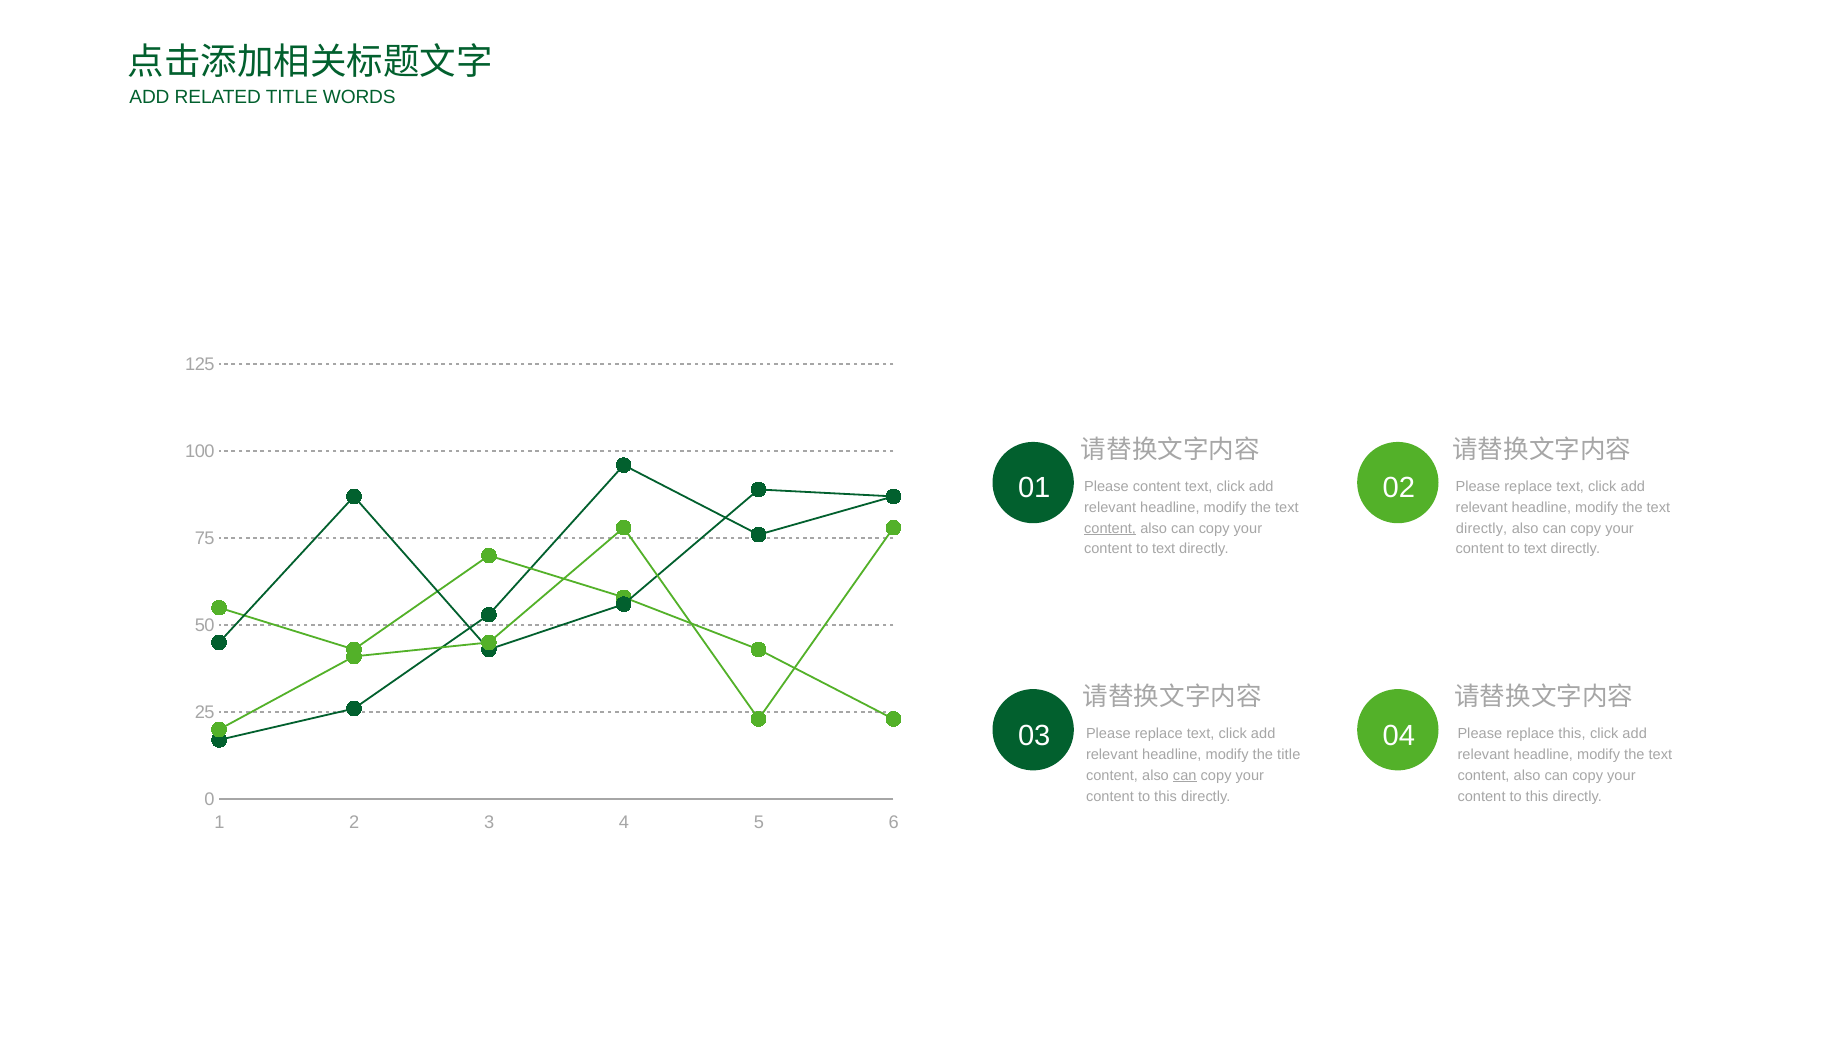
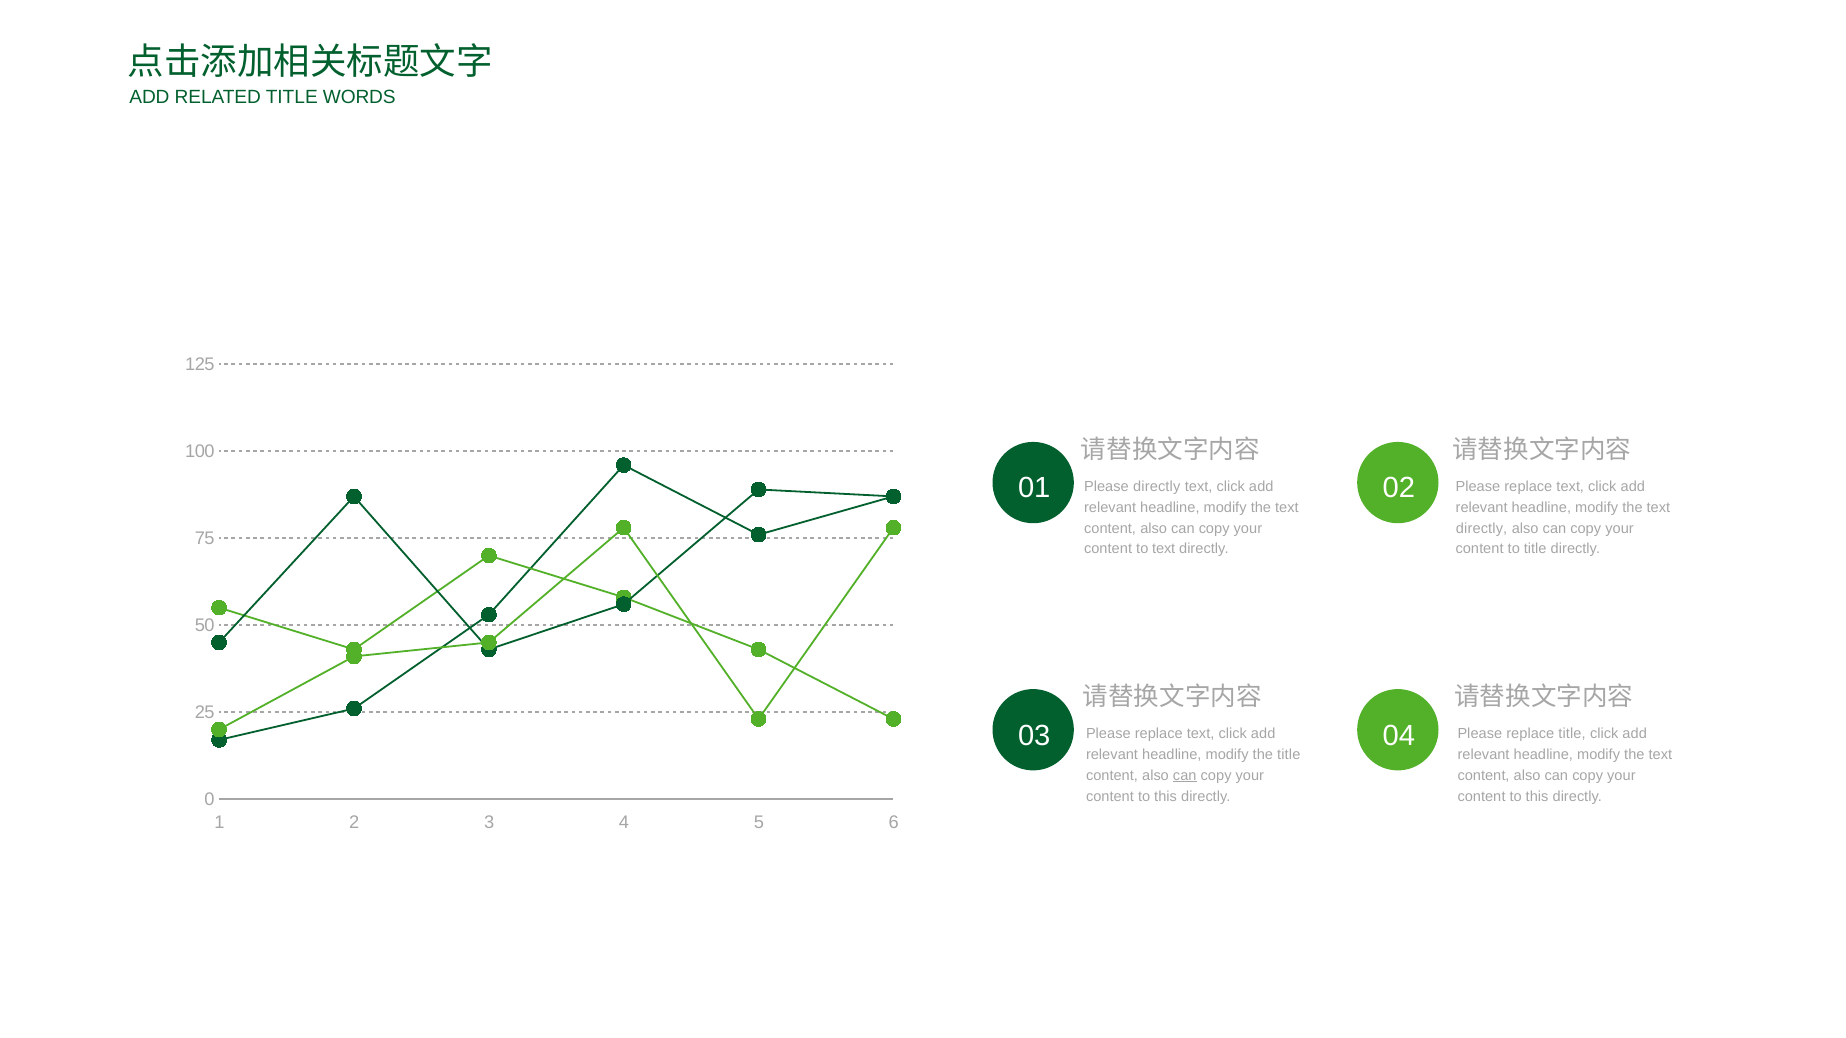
Please content: content -> directly (1157, 487)
content underline: present -> none (1110, 528)
text: text -> title (1535, 549)
replace this: this -> title (1572, 734)
